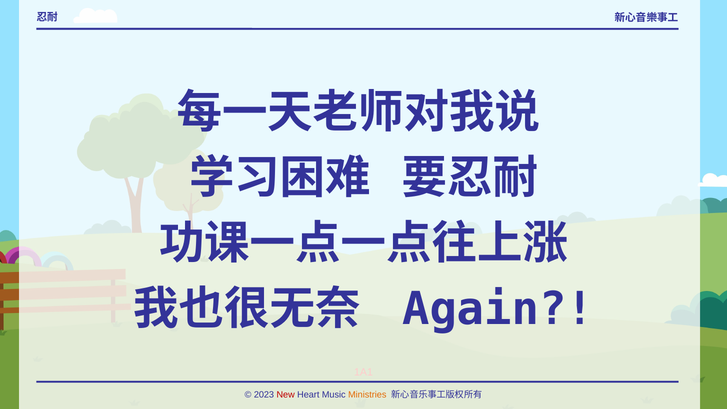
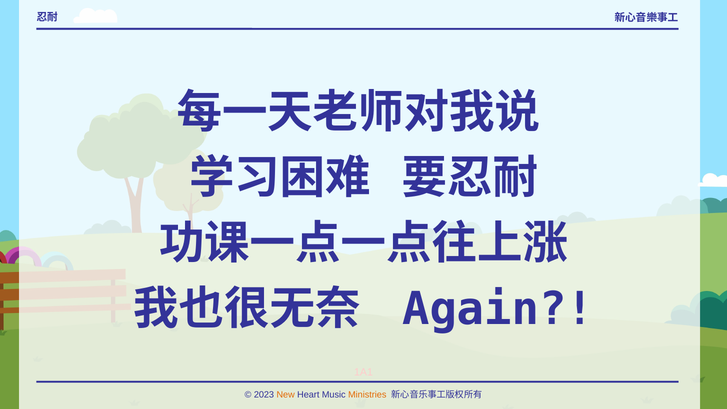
New colour: red -> orange (286, 395)
